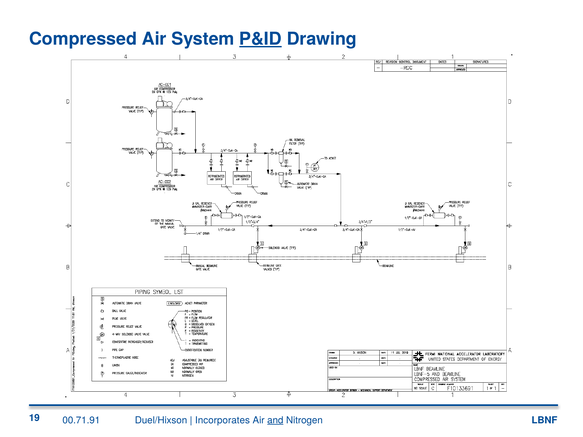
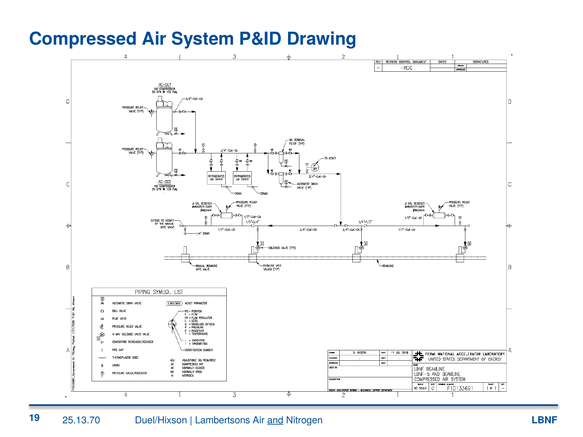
P&ID underline: present -> none (261, 39)
00.71.91: 00.71.91 -> 25.13.70 (81, 420)
Incorporates: Incorporates -> Lambertsons (223, 420)
